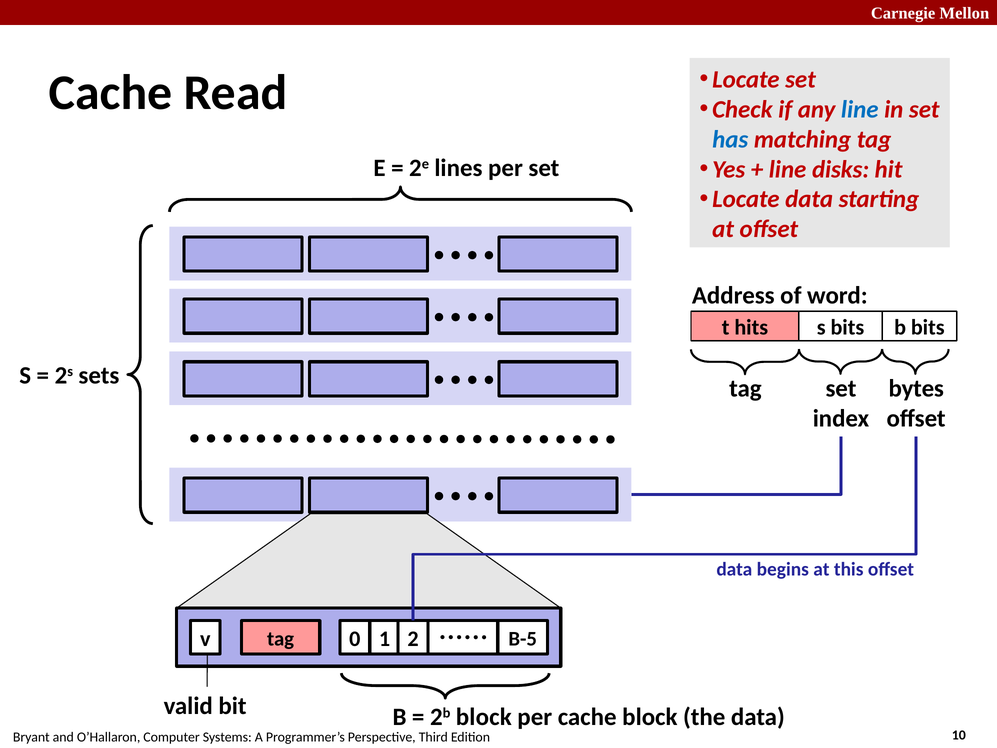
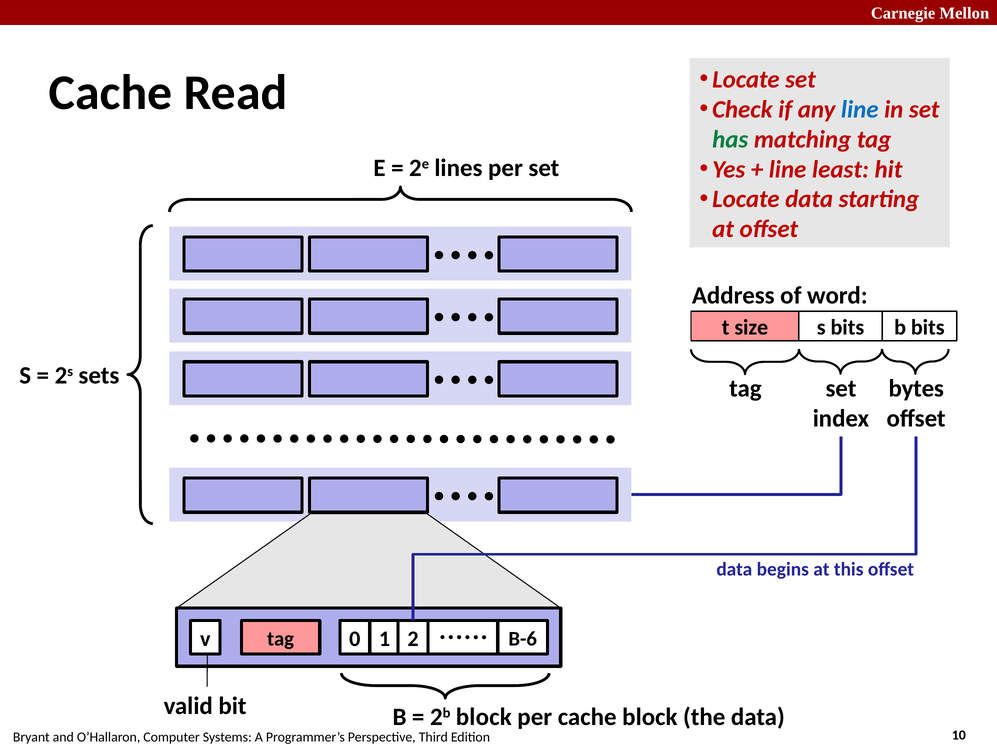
has colour: blue -> green (730, 139)
disks: disks -> least (840, 169)
hits: hits -> size (751, 327)
B-5: B-5 -> B-6 (523, 638)
